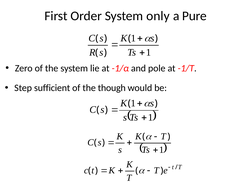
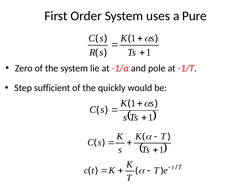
only: only -> uses (158, 16)
though: though -> quickly (112, 88)
